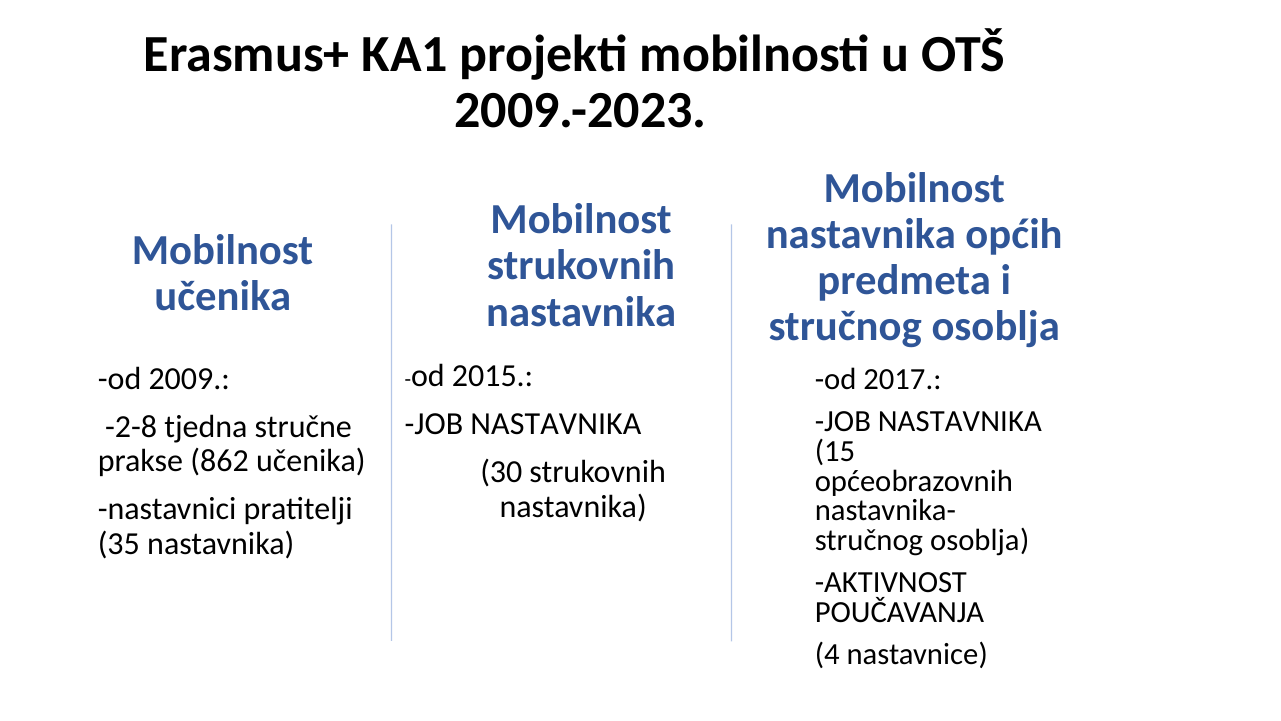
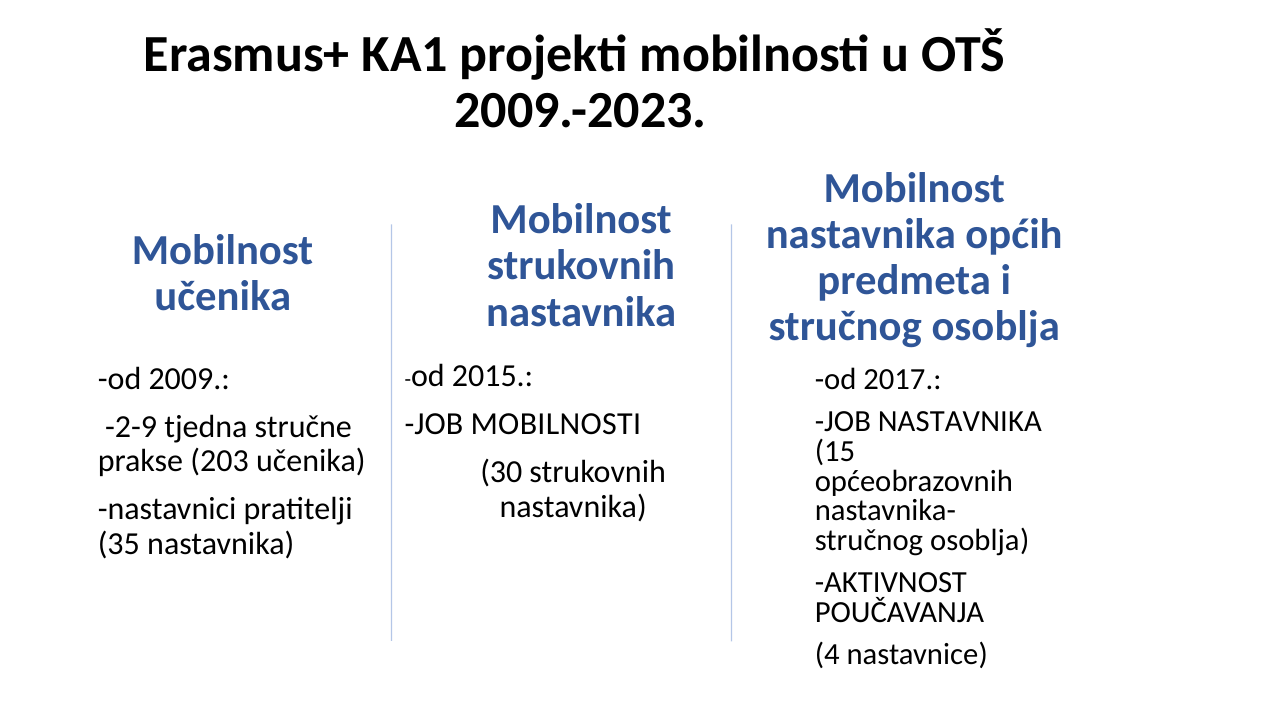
NASTAVNIKA: NASTAVNIKA -> MOBILNOSTI (556, 424)
-2-8: -2-8 -> -2-9 (131, 427)
862: 862 -> 203 (220, 461)
